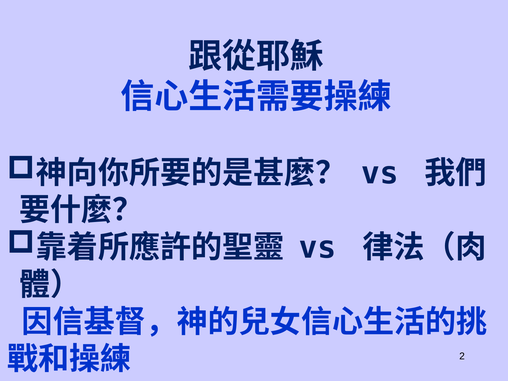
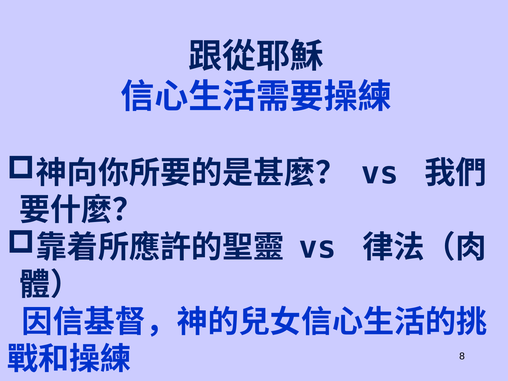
2: 2 -> 8 (462, 356)
